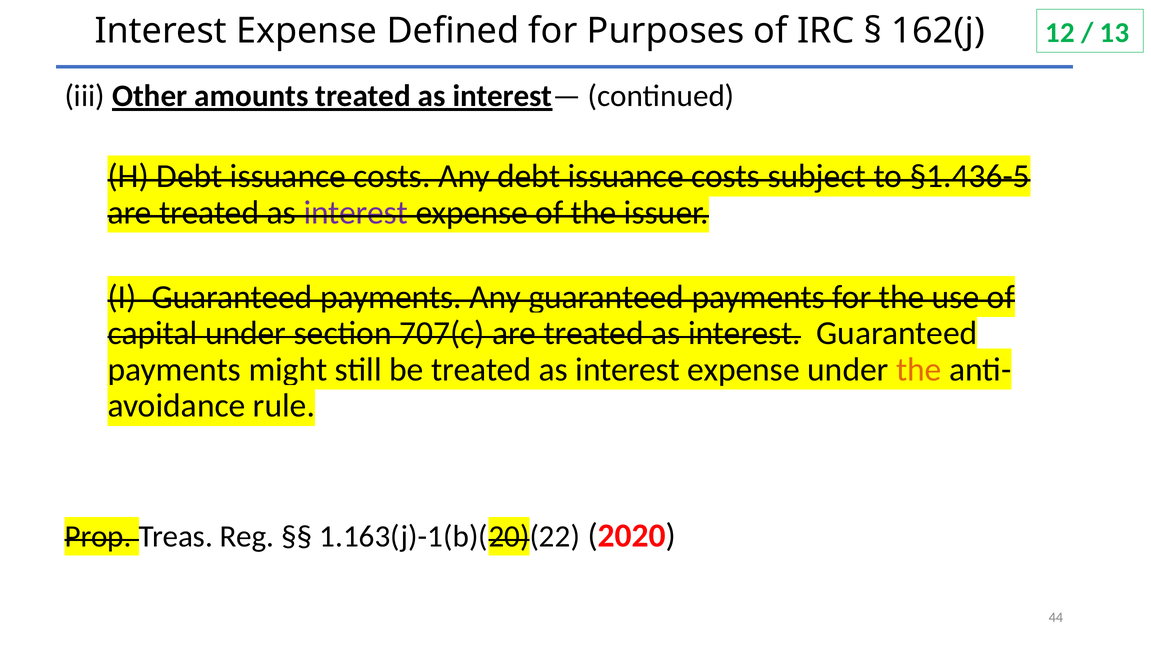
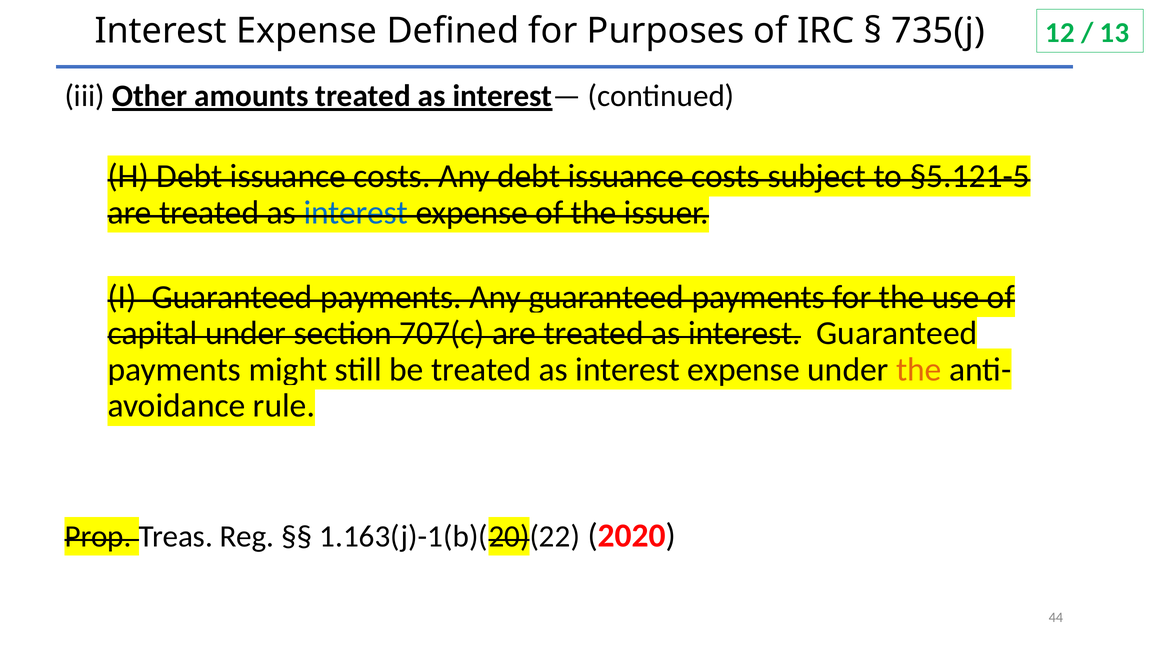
162(j: 162(j -> 735(j (938, 31)
§1.436-5: §1.436-5 -> §5.121-5 (970, 176)
interest colour: purple -> blue (356, 213)
